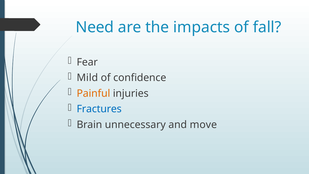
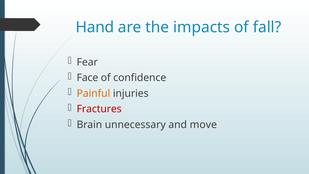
Need: Need -> Hand (95, 27)
Mild: Mild -> Face (87, 78)
Fractures colour: blue -> red (99, 109)
